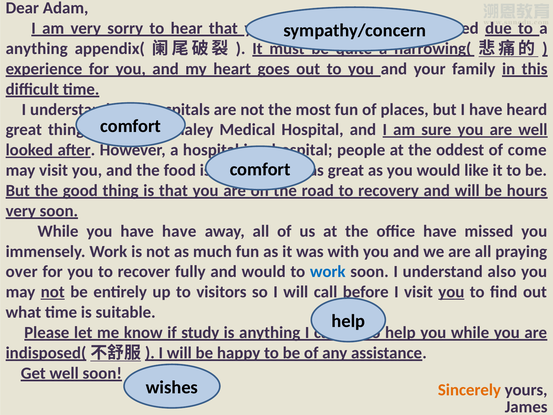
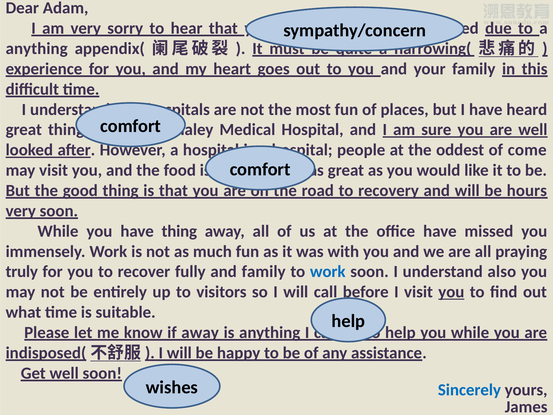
have have: have -> thing (179, 231)
over: over -> truly (22, 272)
and would: would -> family (264, 272)
not underline: present -> none (53, 292)
if study: study -> away (200, 332)
Sincerely colour: orange -> blue (469, 390)
